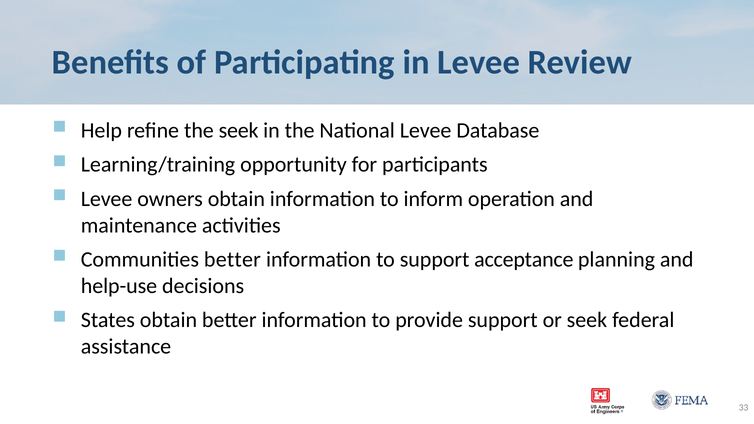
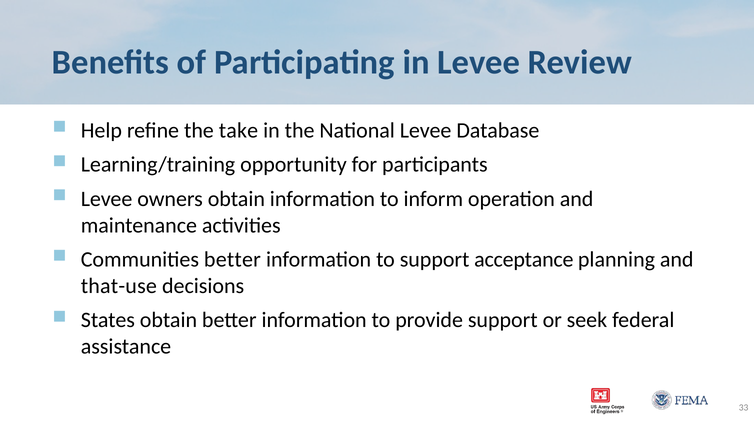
the seek: seek -> take (238, 130)
help-use: help-use -> that-use (119, 286)
